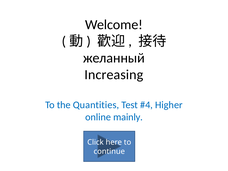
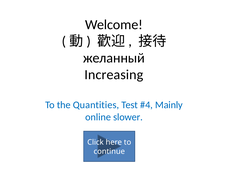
Higher: Higher -> Mainly (169, 105)
mainly: mainly -> slower (128, 117)
